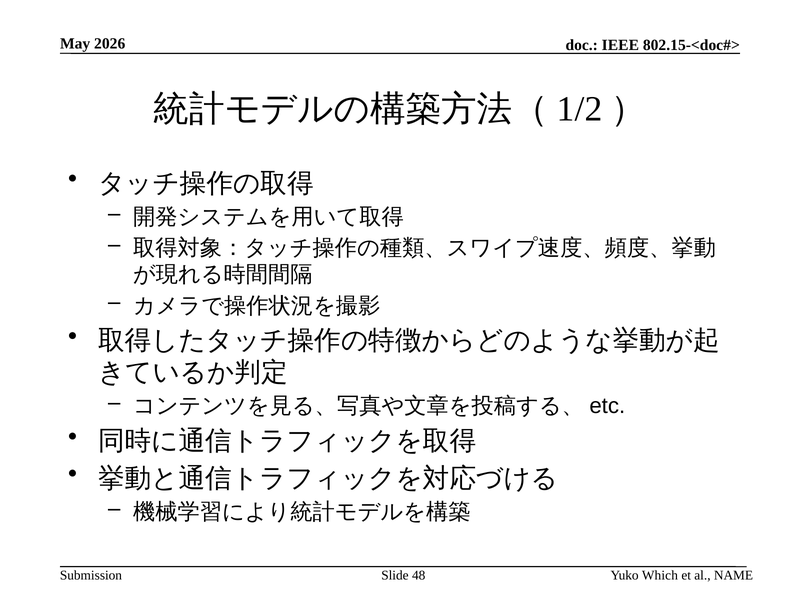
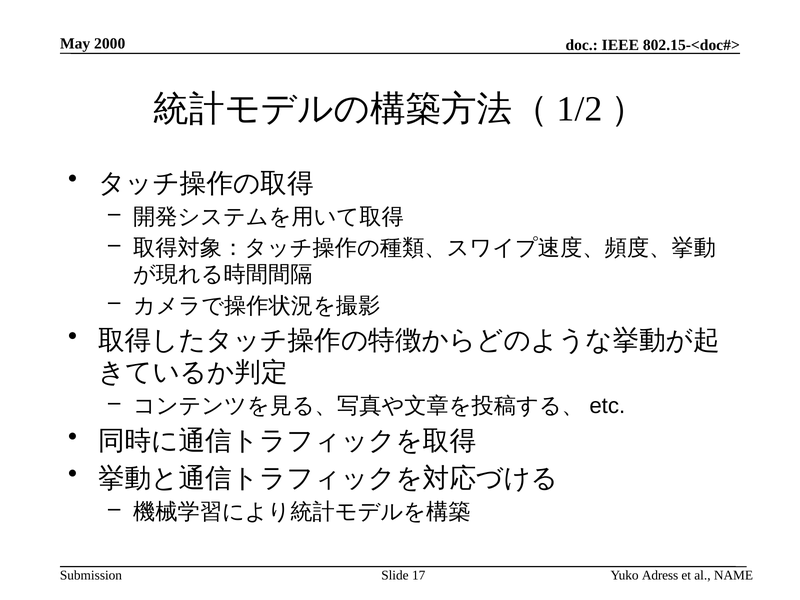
2026: 2026 -> 2000 (110, 44)
48: 48 -> 17 (419, 575)
Which: Which -> Adress (660, 575)
